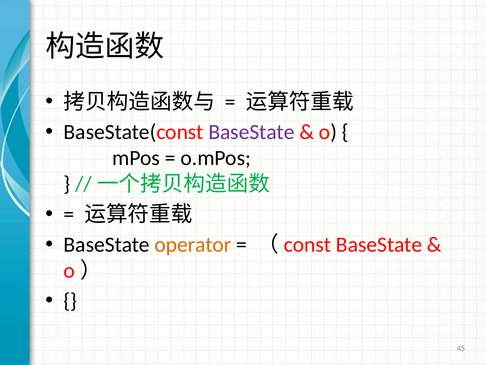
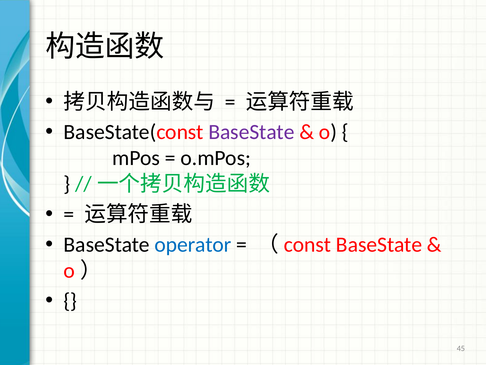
operator colour: orange -> blue (193, 244)
